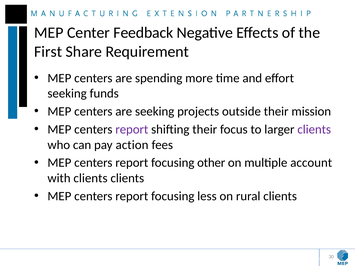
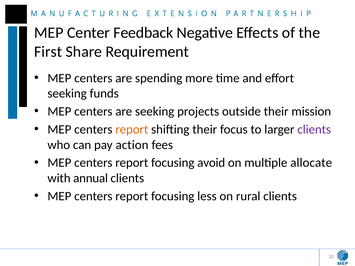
report colour: purple -> orange (132, 130)
other: other -> avoid (211, 163)
account: account -> allocate (311, 163)
with clients: clients -> annual (91, 178)
